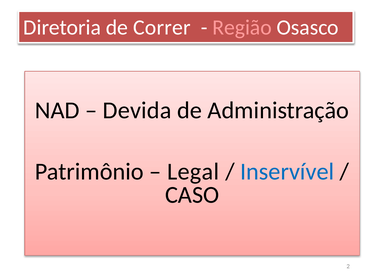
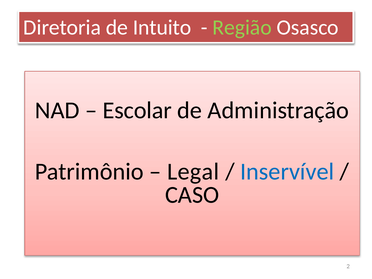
Correr: Correr -> Intuito (162, 28)
Região colour: pink -> light green (242, 28)
Devida: Devida -> Escolar (137, 110)
